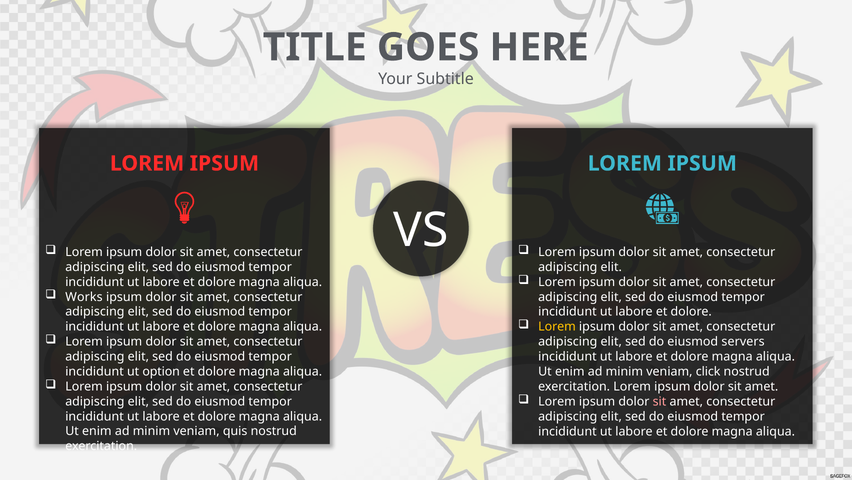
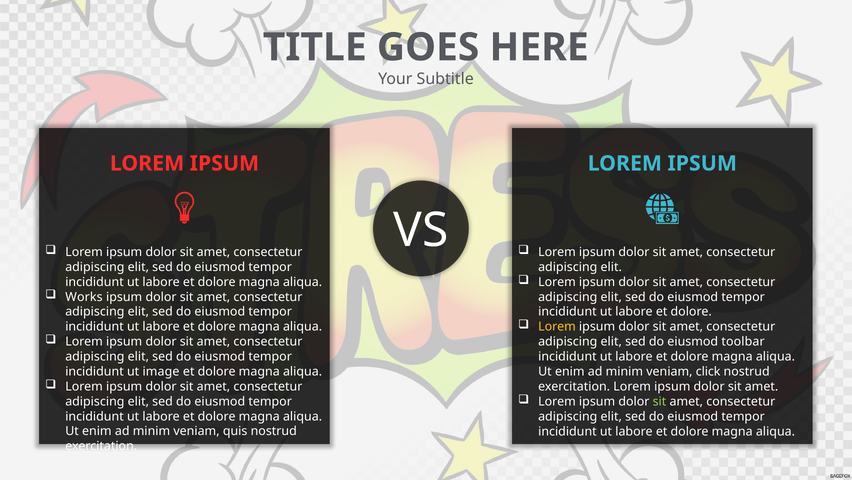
servers: servers -> toolbar (743, 341)
option: option -> image (161, 371)
sit colour: pink -> light green (659, 401)
